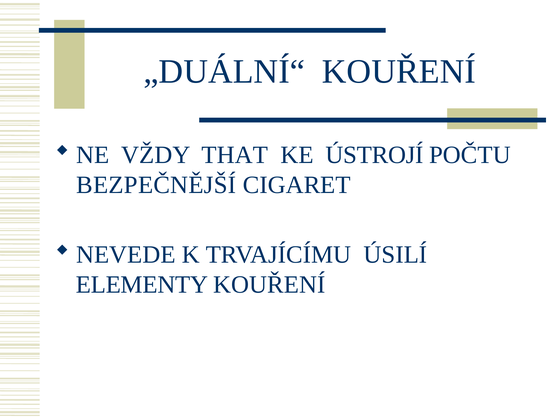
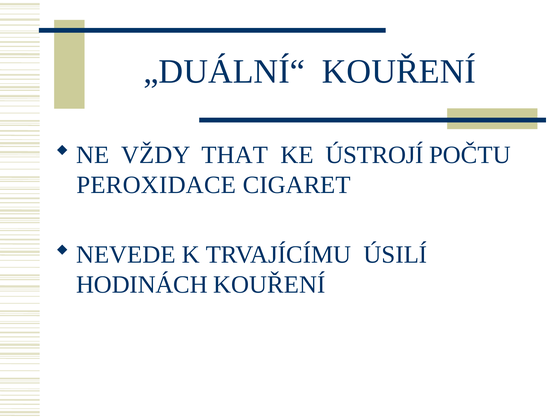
BEZPEČNĚJŠÍ: BEZPEČNĚJŠÍ -> PEROXIDACE (156, 185)
ELEMENTY: ELEMENTY -> HODINÁCH (142, 285)
